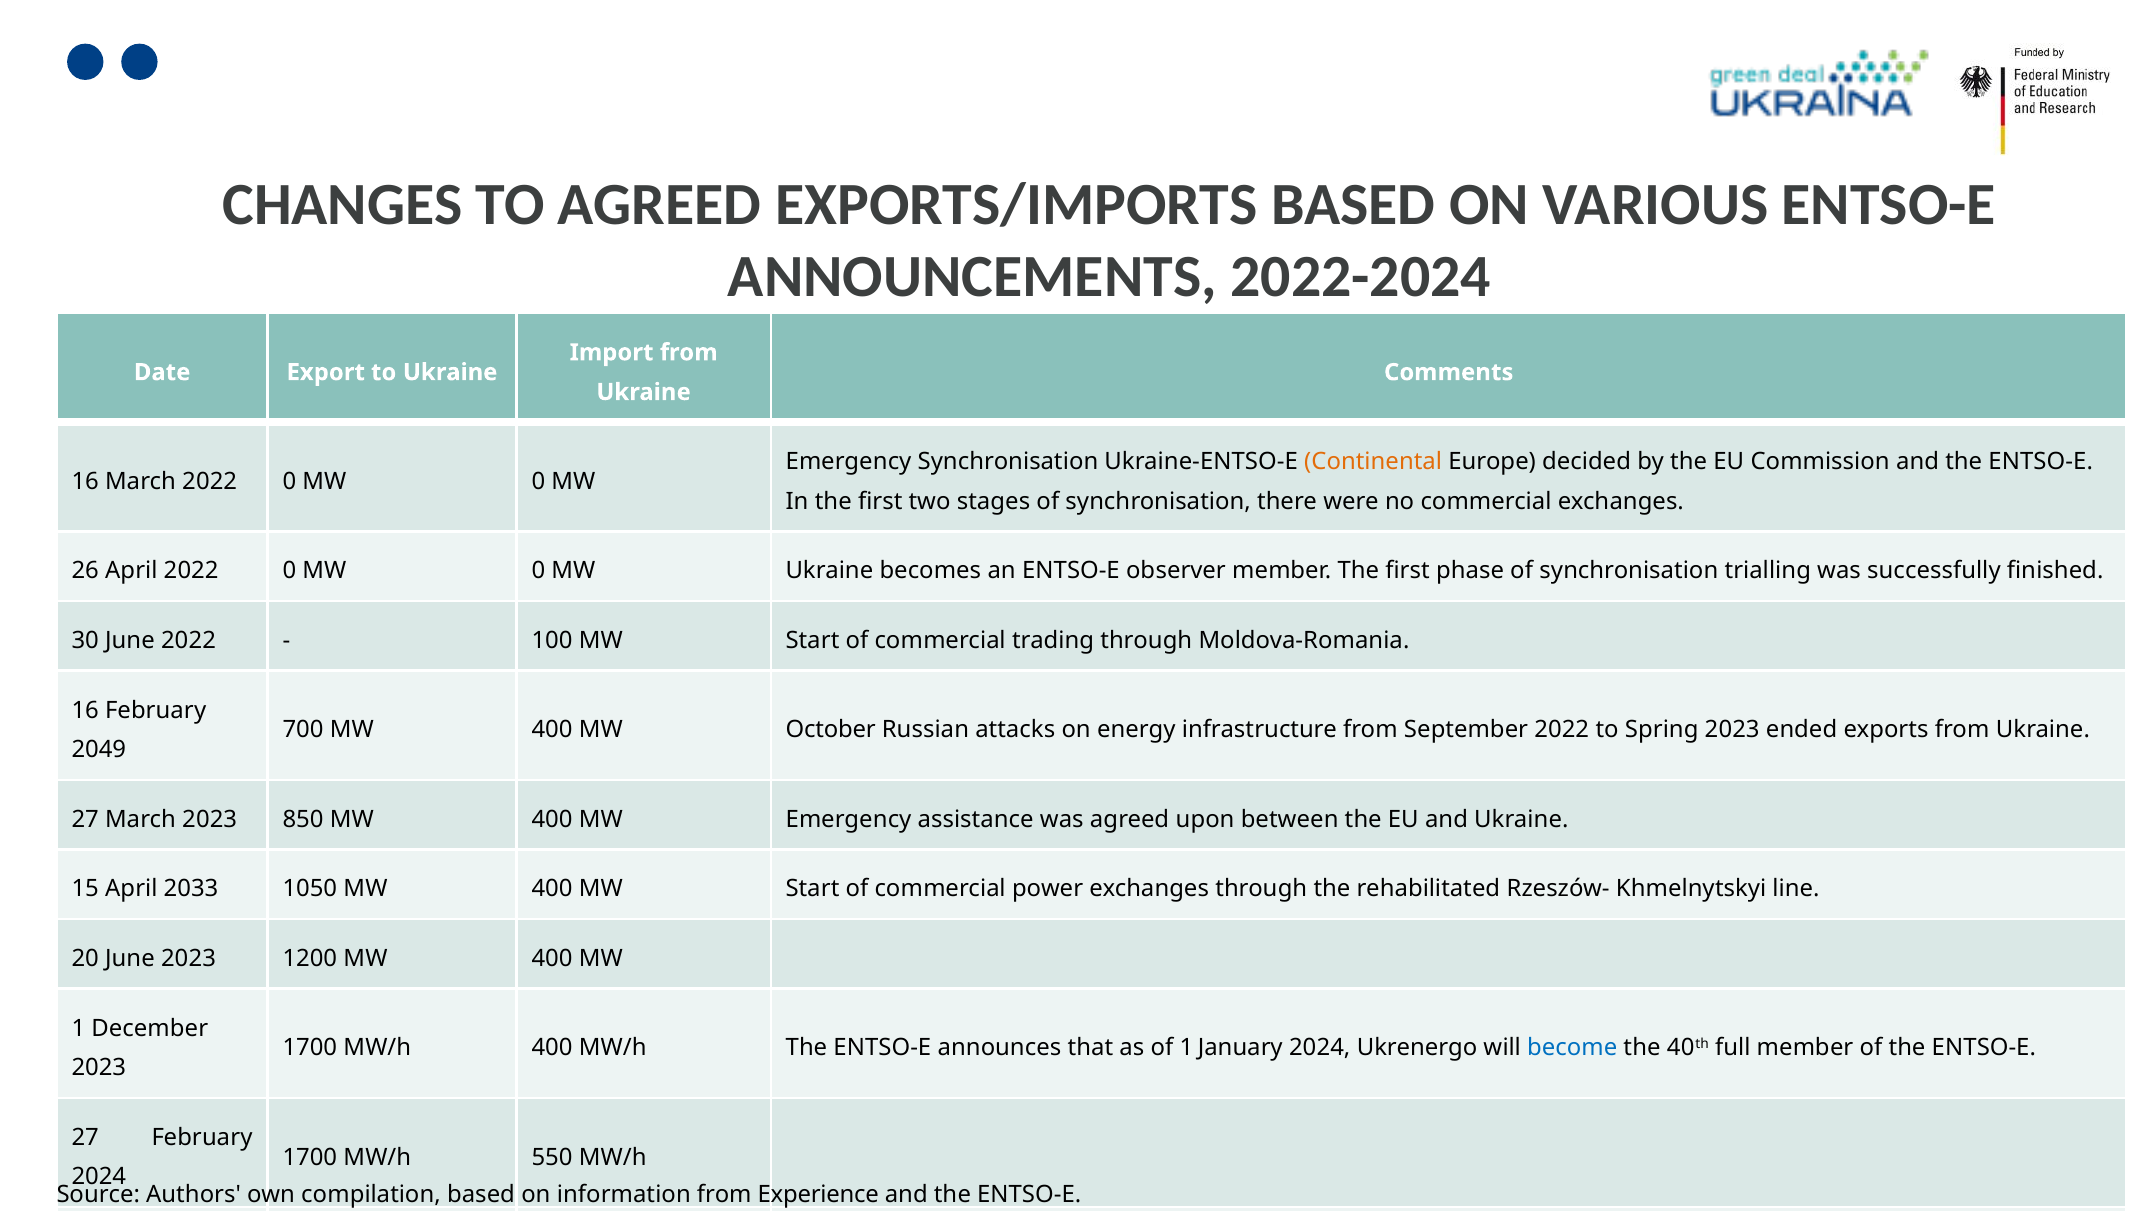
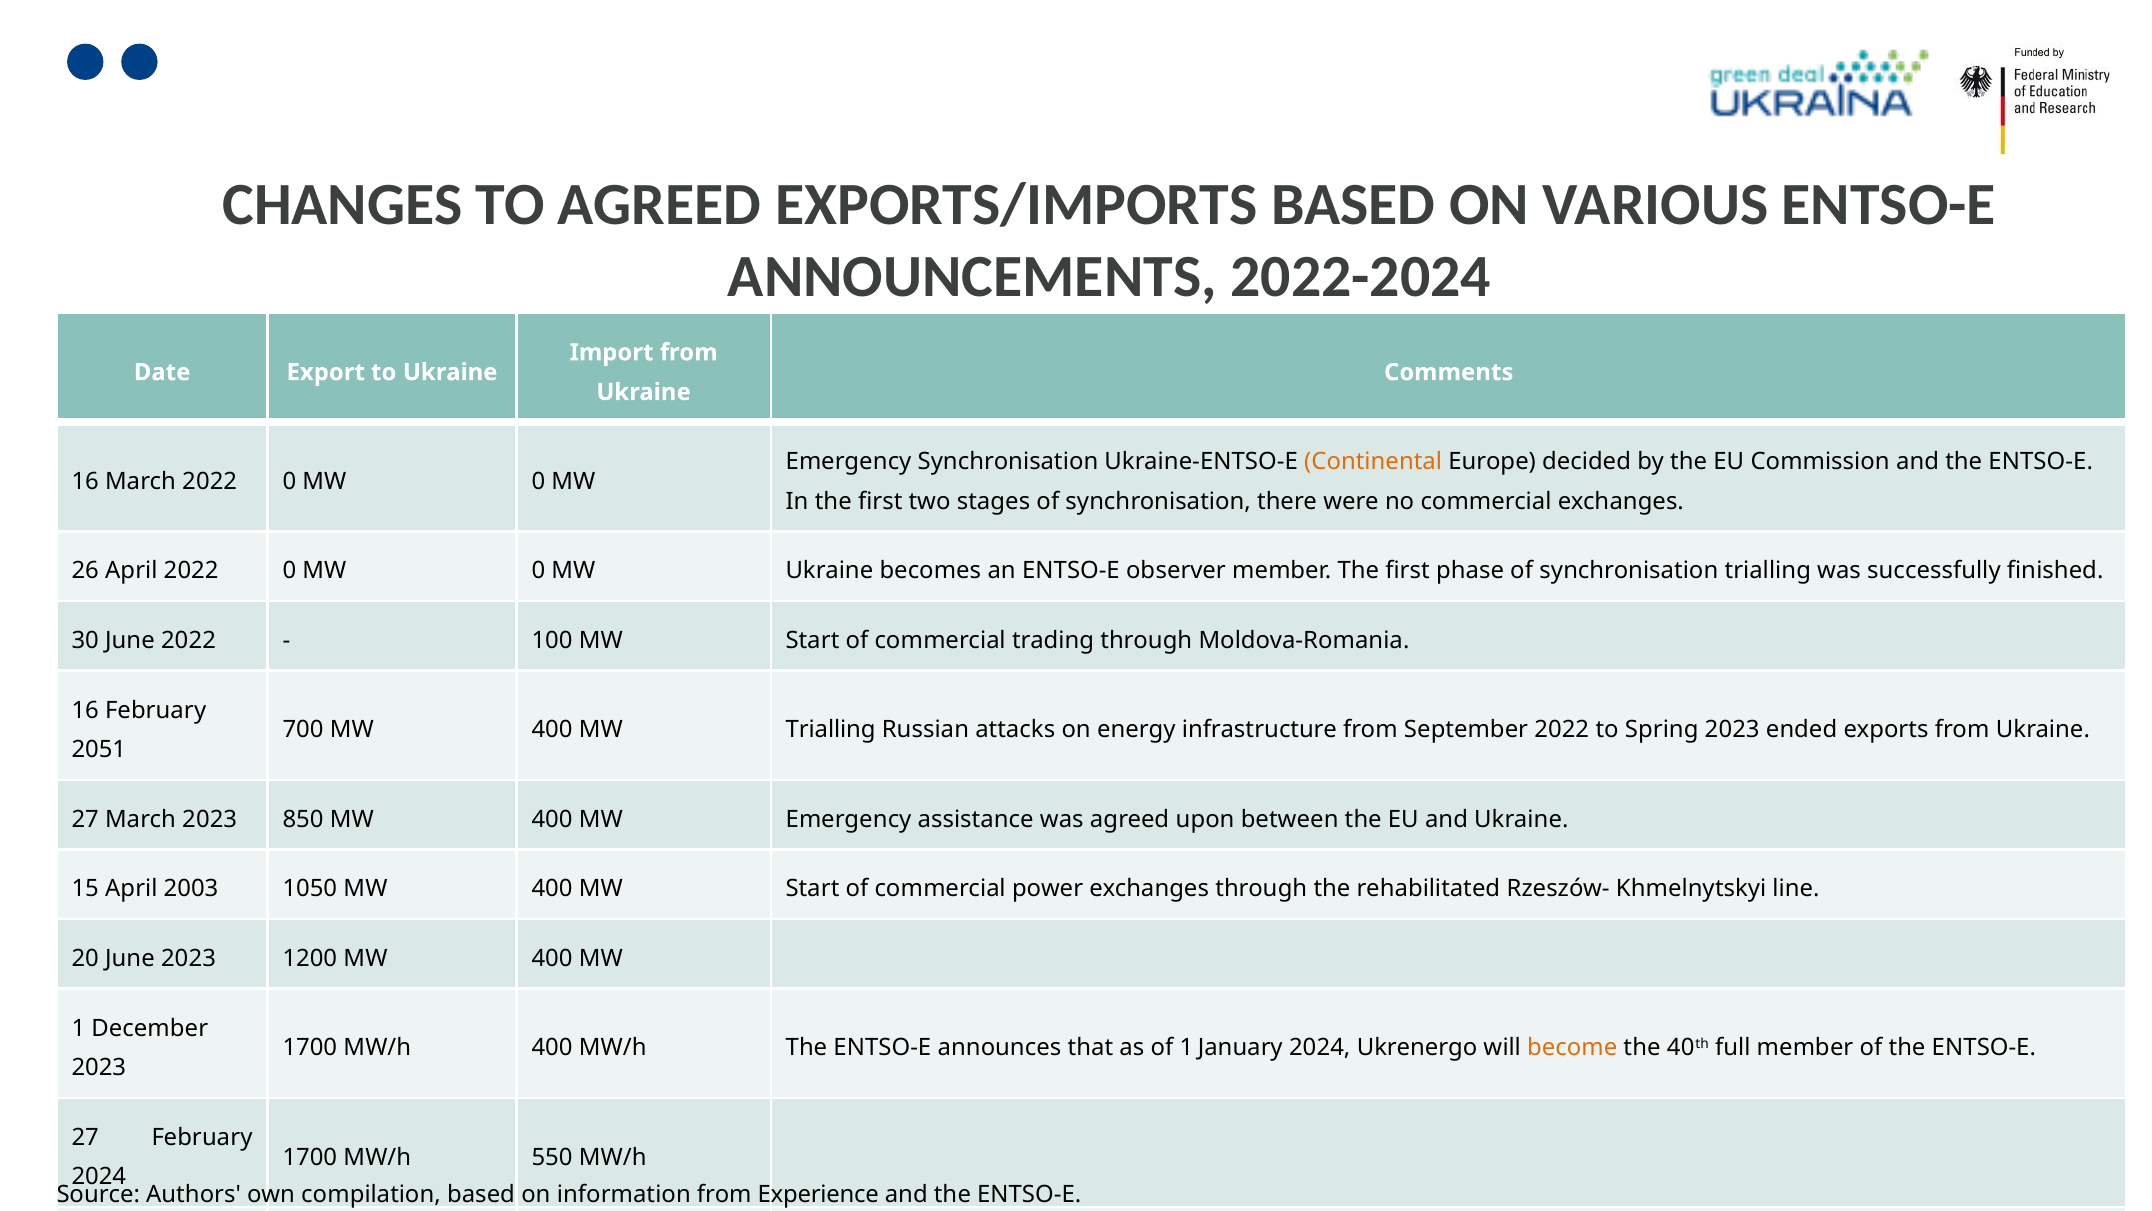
MW October: October -> Trialling (831, 730)
2049: 2049 -> 2051 (99, 750)
2033: 2033 -> 2003 (191, 889)
become colour: blue -> orange (1572, 1048)
